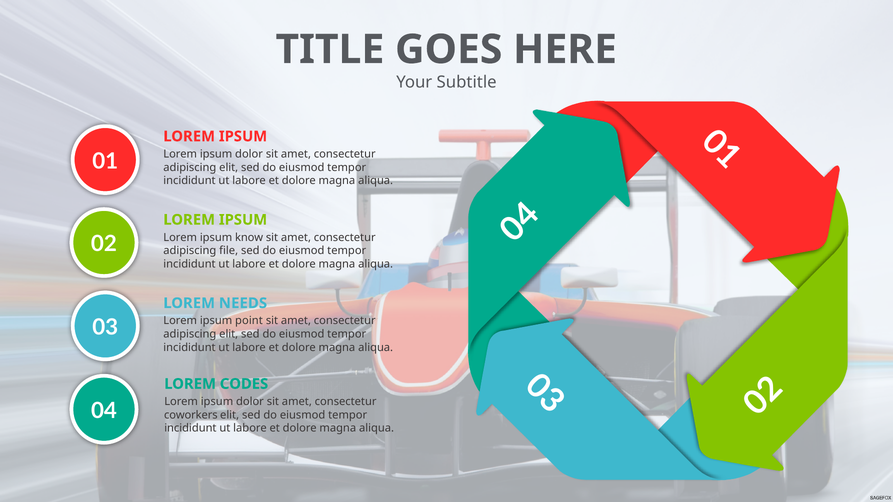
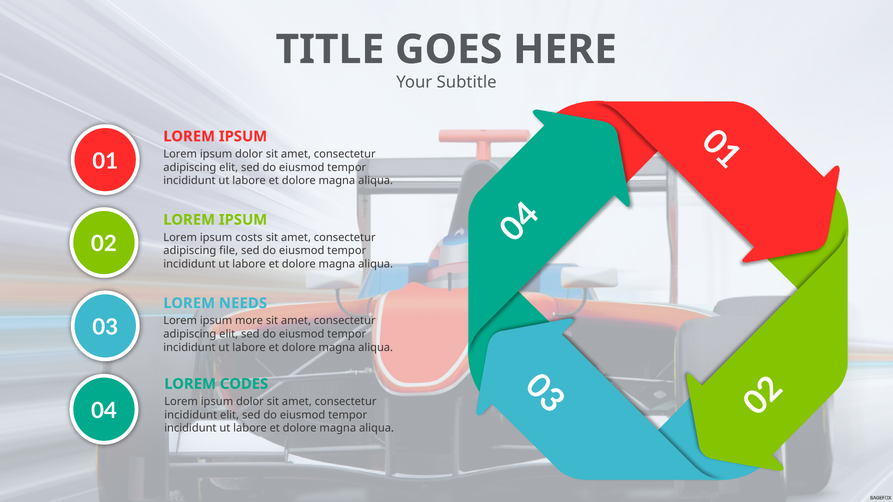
know: know -> costs (249, 238)
point: point -> more (249, 321)
coworkers: coworkers -> incididunt (191, 415)
